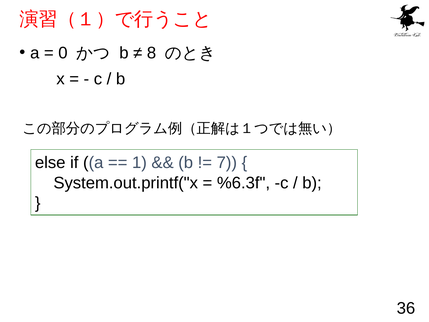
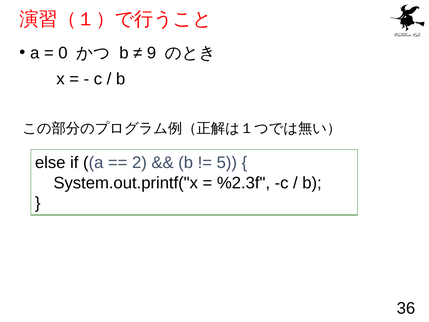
8: 8 -> 9 (151, 53)
1: 1 -> 2 (139, 163)
7: 7 -> 5 (227, 163)
%6.3f: %6.3f -> %2.3f (243, 183)
